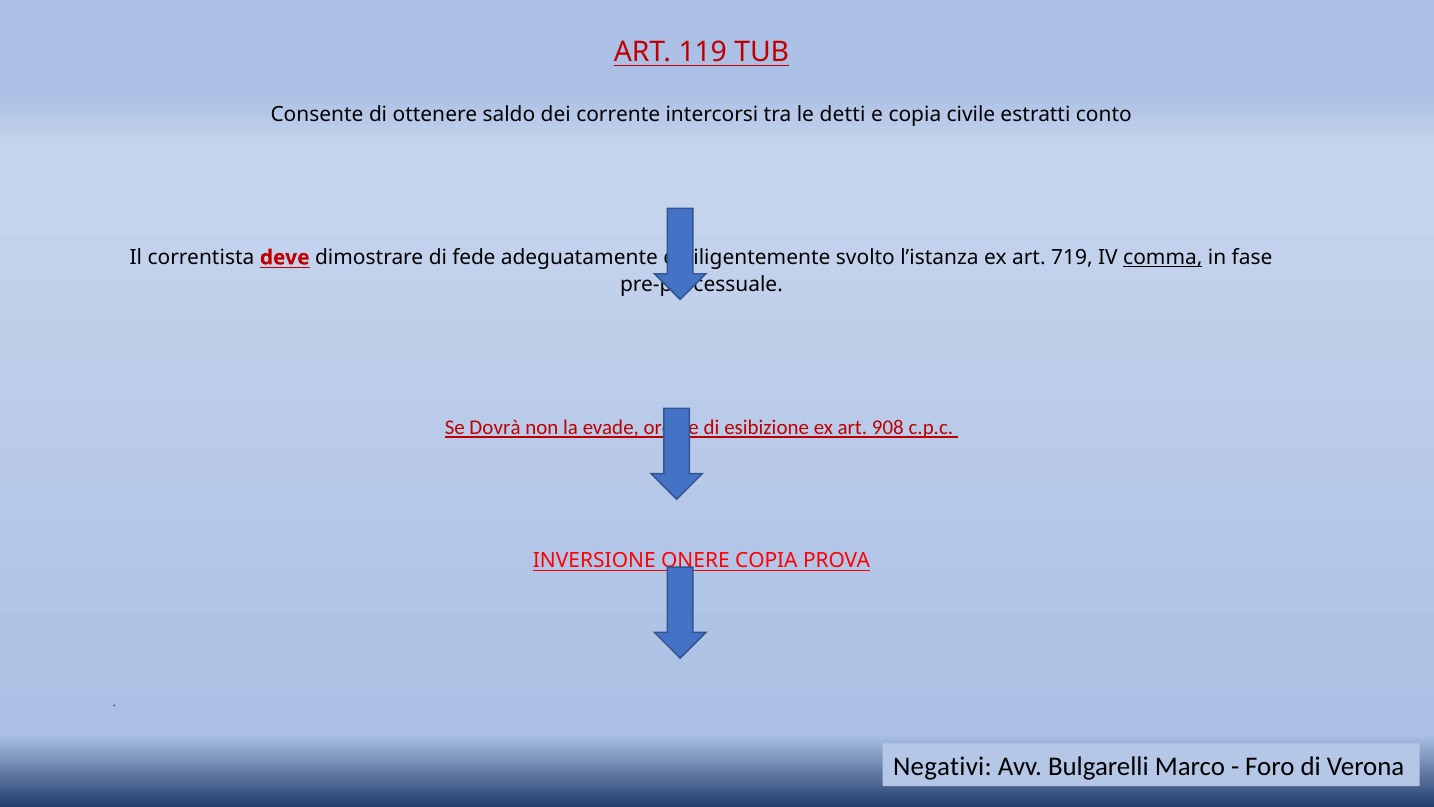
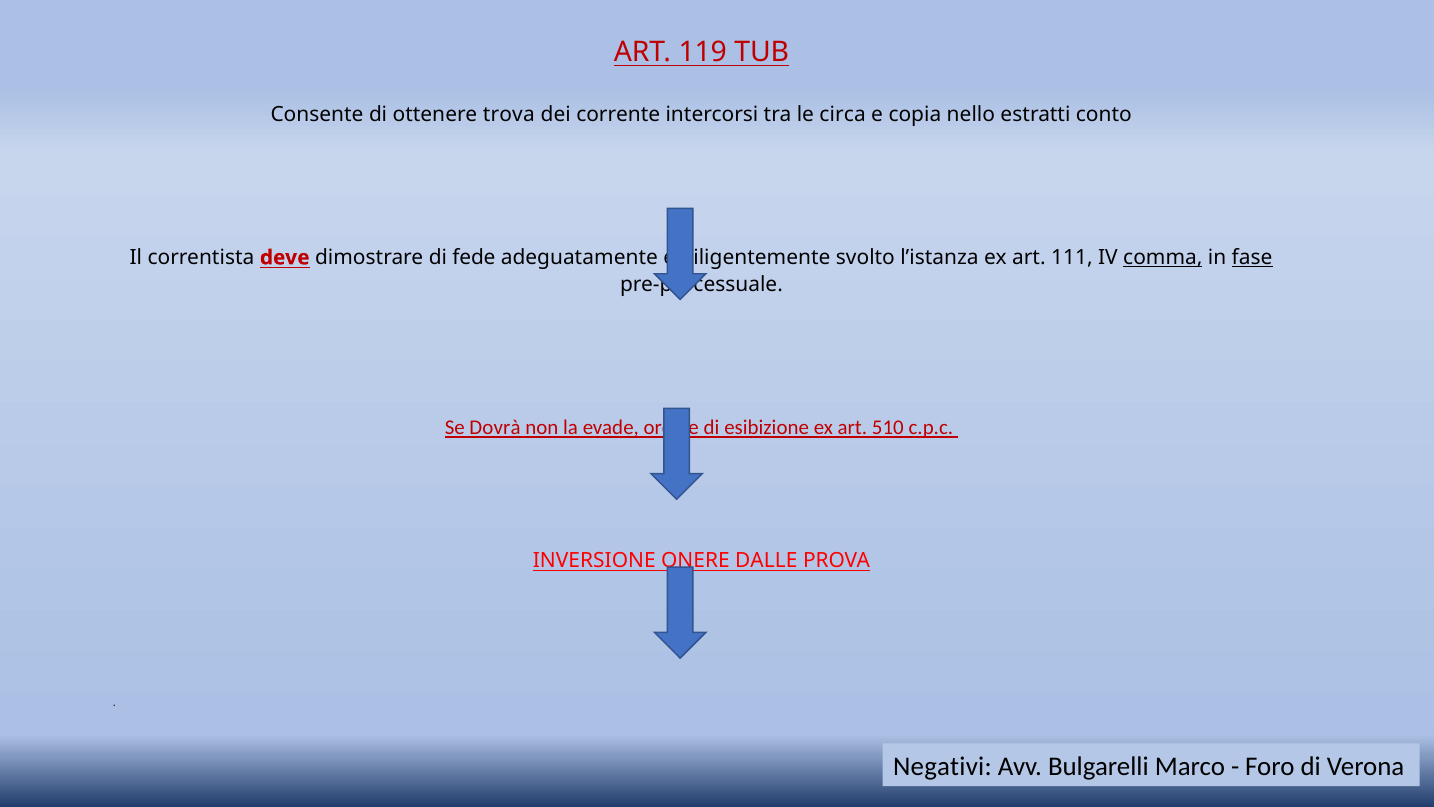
saldo: saldo -> trova (509, 114)
detti: detti -> circa (843, 114)
civile: civile -> nello (971, 114)
719: 719 -> 111 (1072, 257)
fase underline: none -> present (1252, 257)
908: 908 -> 510 (888, 428)
COPIA: COPIA -> DALLE (766, 560)
